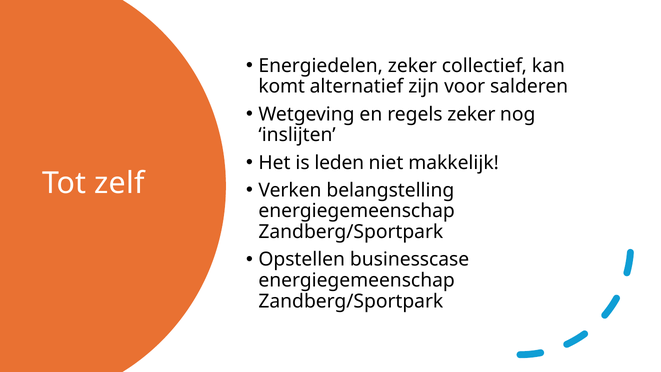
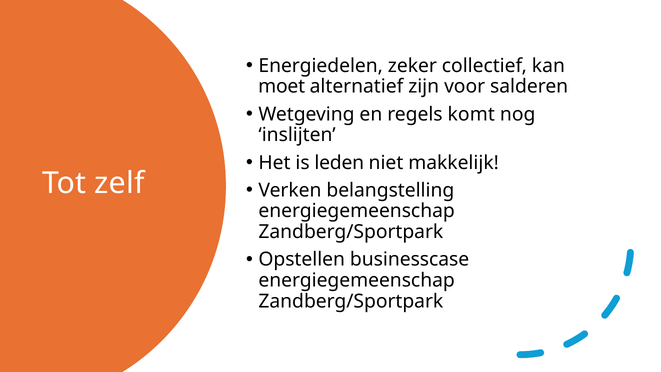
komt: komt -> moet (282, 86)
regels zeker: zeker -> komt (471, 114)
